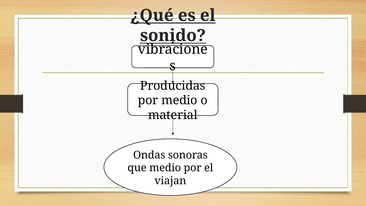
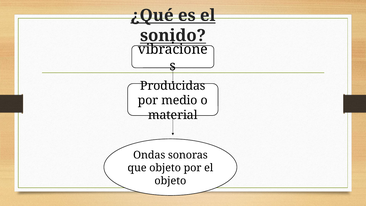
que medio: medio -> objeto (165, 168)
viajan: viajan -> objeto (170, 181)
